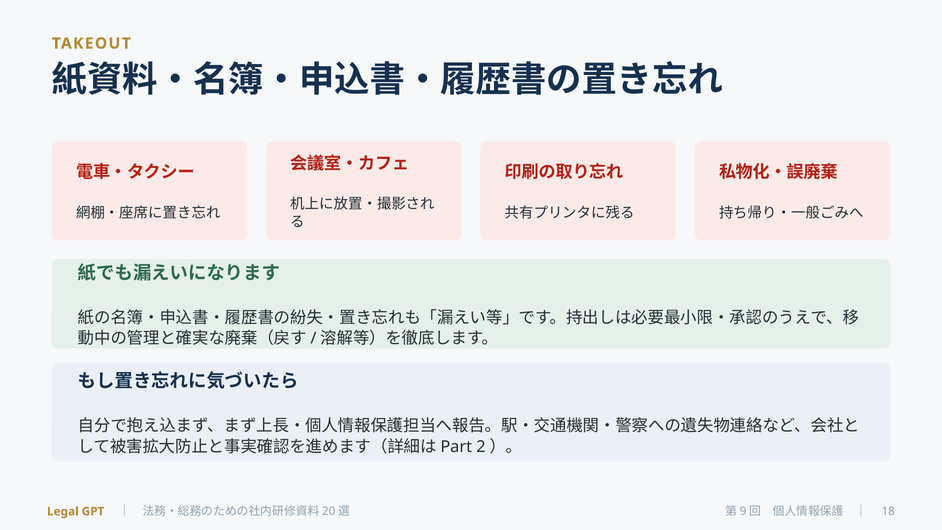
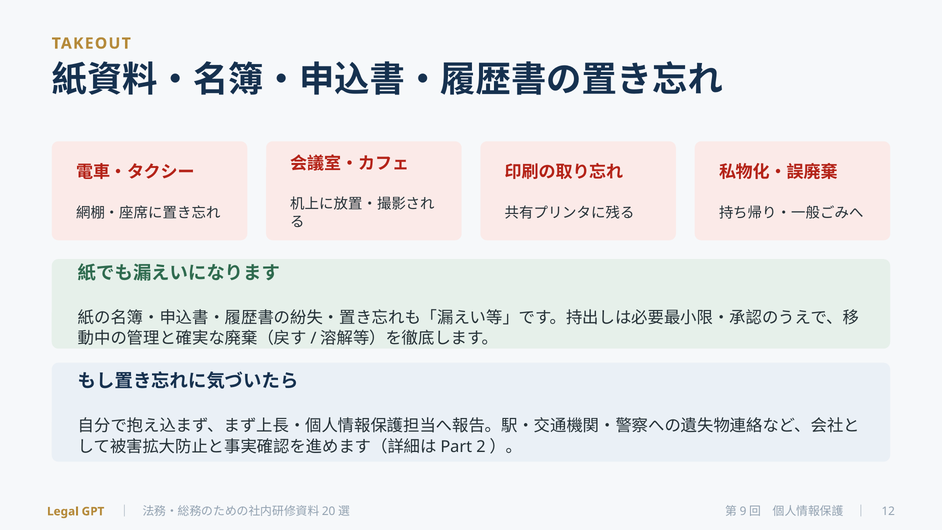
18: 18 -> 12 (888, 511)
